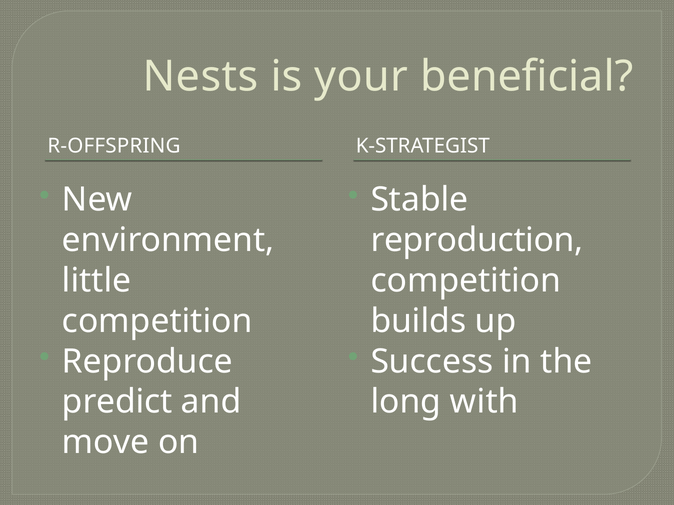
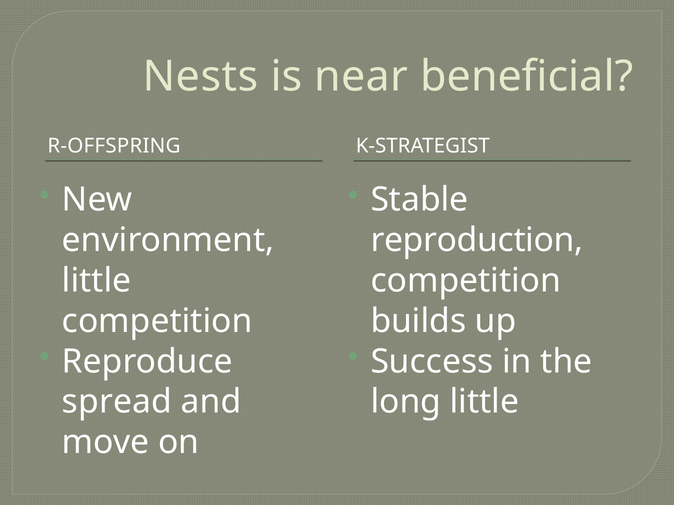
your: your -> near (361, 77)
predict: predict -> spread (117, 402)
long with: with -> little (484, 402)
